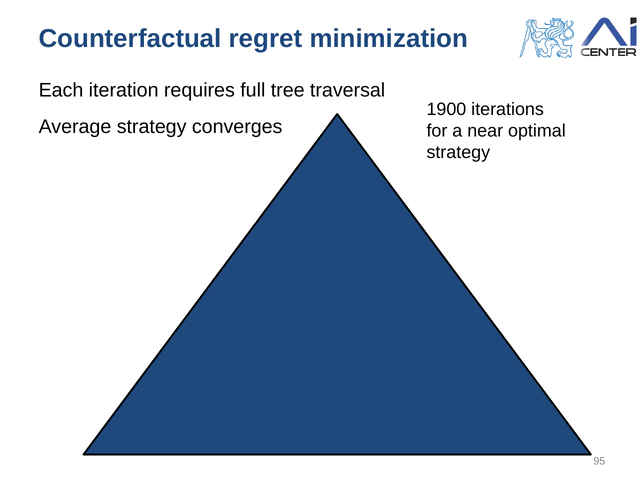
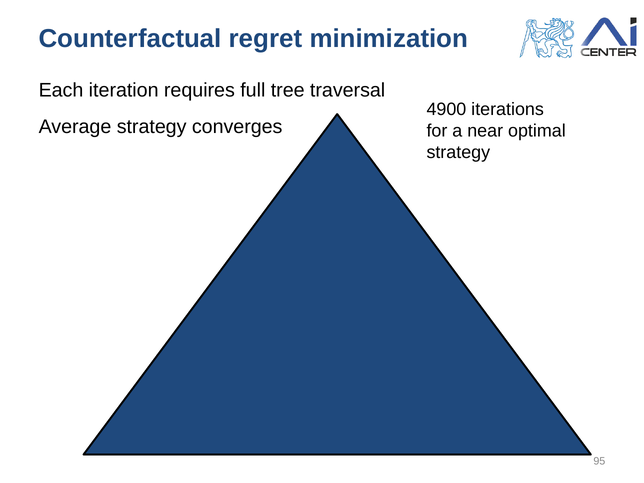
1900: 1900 -> 4900 (446, 110)
